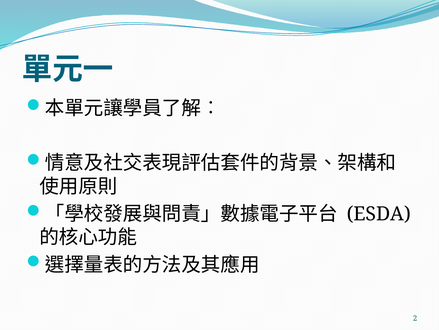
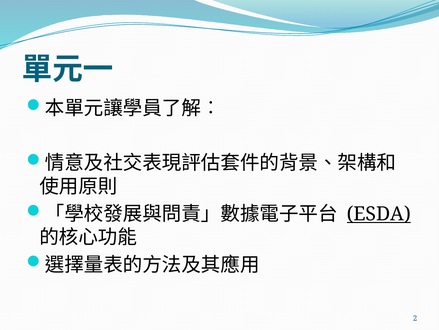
ESDA underline: none -> present (379, 214)
